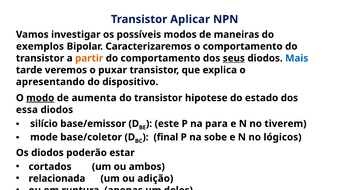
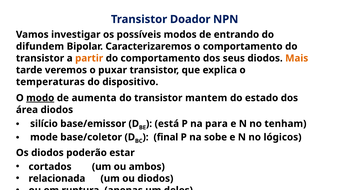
Aplicar: Aplicar -> Doador (190, 19)
maneiras: maneiras -> entrando (236, 34)
exemplos: exemplos -> difundem (40, 46)
seus underline: present -> none (234, 58)
Mais colour: blue -> orange (297, 58)
apresentando: apresentando -> temperaturas (50, 82)
hipotese: hipotese -> mantem (206, 98)
essa: essa -> área (27, 109)
este: este -> está (167, 123)
tiverem: tiverem -> tenham (285, 123)
ou adição: adição -> diodos (155, 178)
